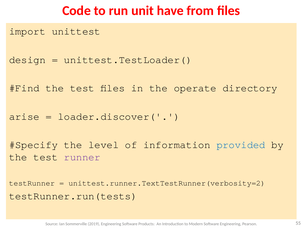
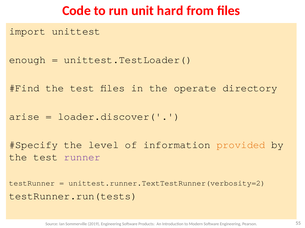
have: have -> hard (170, 11)
design: design -> enough (27, 60)
provided colour: blue -> orange (241, 145)
